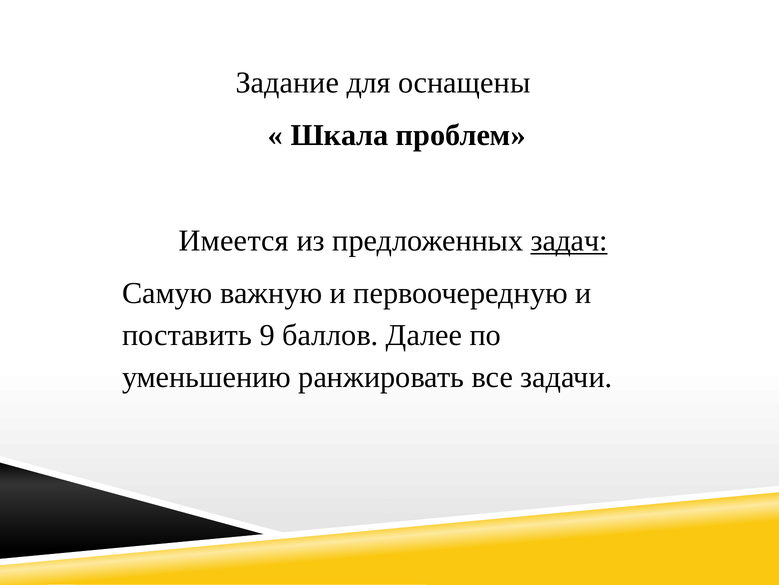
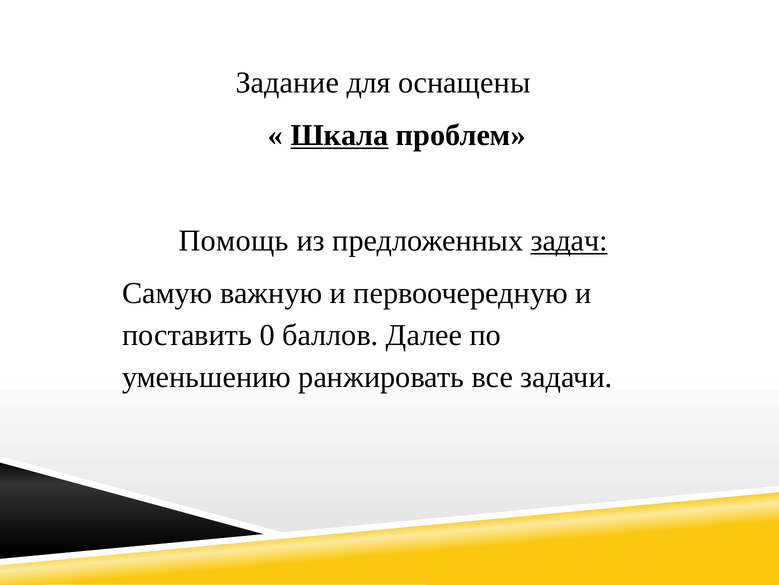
Шкала underline: none -> present (339, 135)
Имеется: Имеется -> Помощь (234, 240)
9: 9 -> 0 (267, 335)
